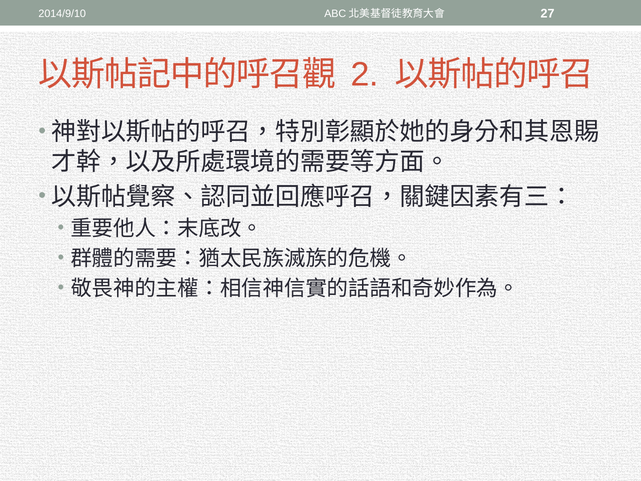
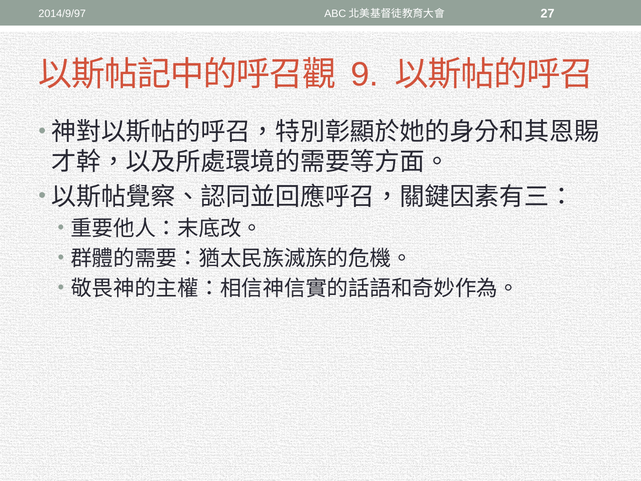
2014/9/10: 2014/9/10 -> 2014/9/97 (62, 14)
2: 2 -> 9 (365, 74)
